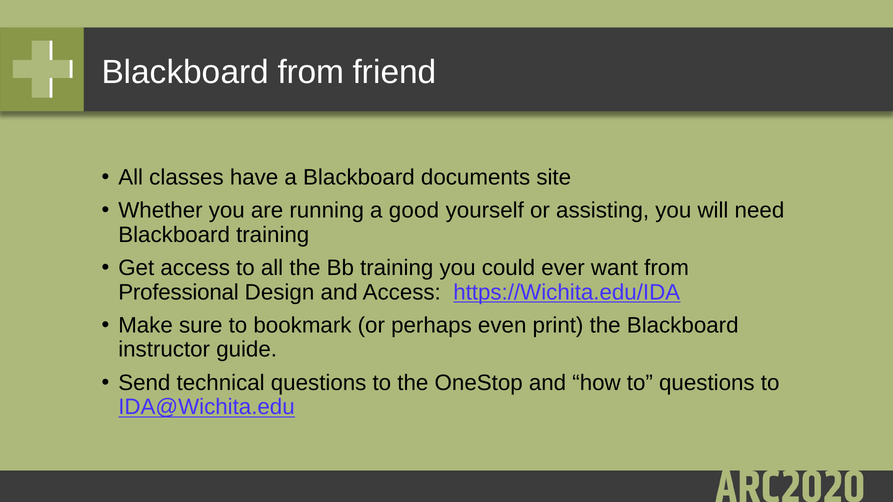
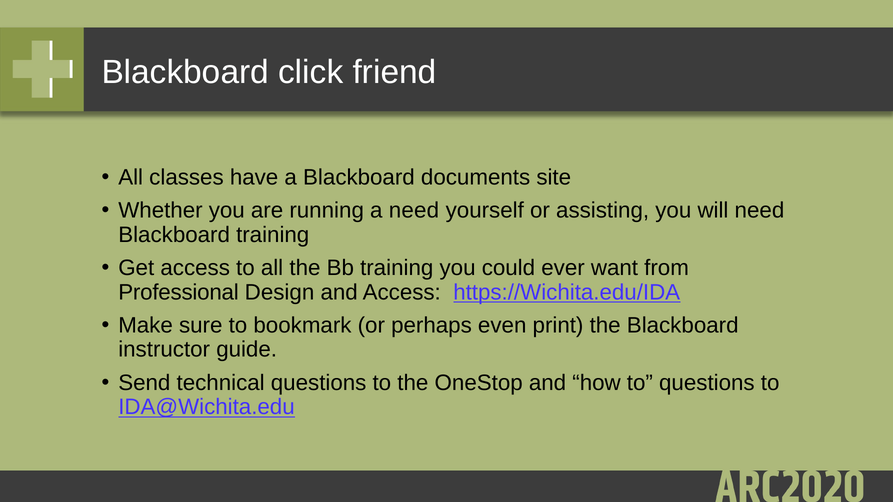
Blackboard from: from -> click (311, 72)
a good: good -> need (414, 211)
